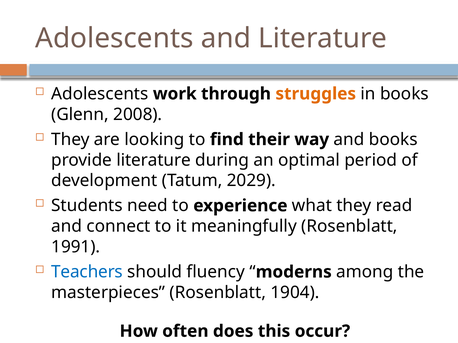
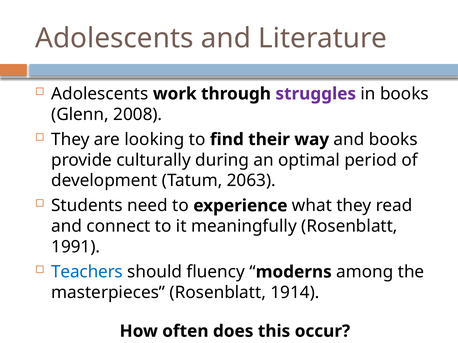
struggles colour: orange -> purple (316, 94)
provide literature: literature -> culturally (154, 160)
2029: 2029 -> 2063 (251, 181)
1904: 1904 -> 1914 (295, 293)
